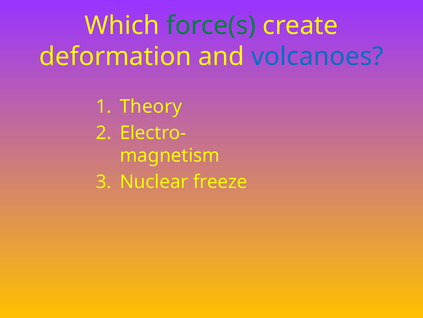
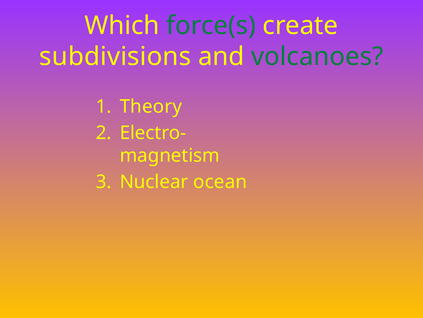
deformation: deformation -> subdivisions (115, 56)
volcanoes colour: blue -> green (317, 56)
freeze: freeze -> ocean (220, 182)
